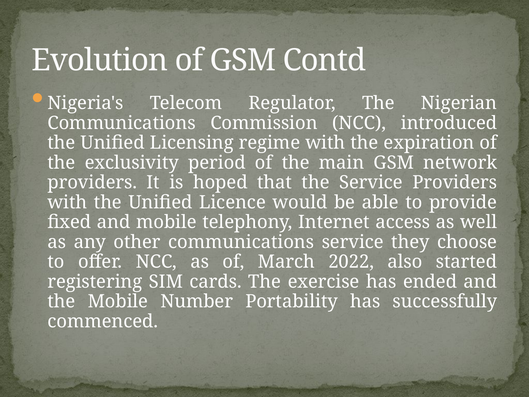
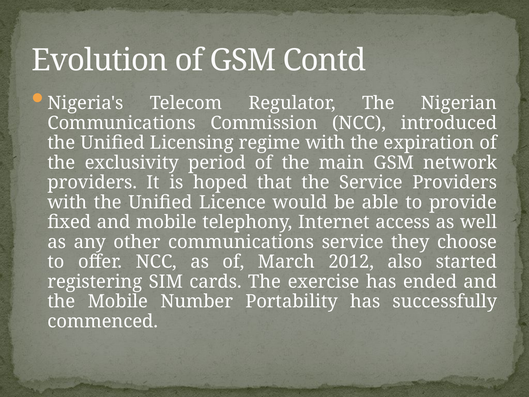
2022: 2022 -> 2012 (351, 262)
